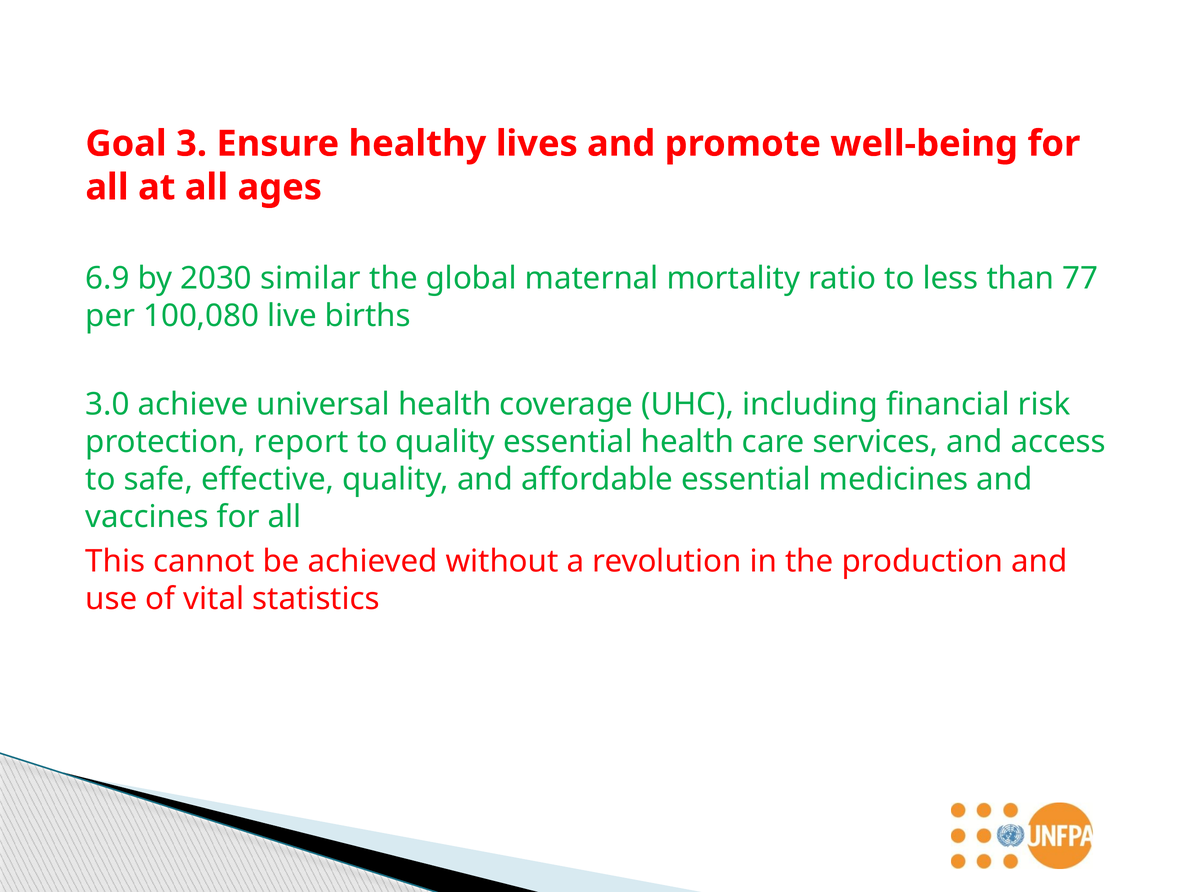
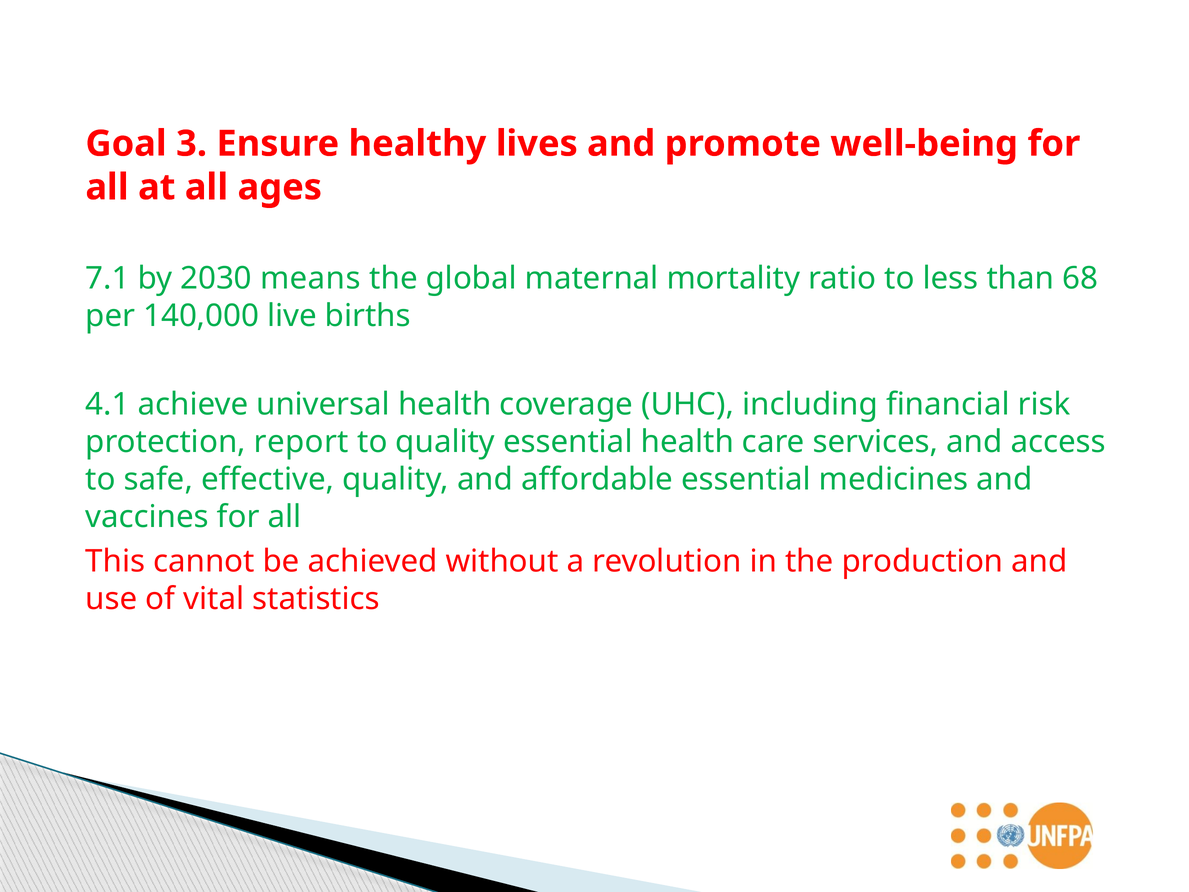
6.9: 6.9 -> 7.1 (108, 278)
similar: similar -> means (310, 278)
77: 77 -> 68 (1080, 278)
100,080: 100,080 -> 140,000 (201, 316)
3.0: 3.0 -> 4.1 (108, 404)
